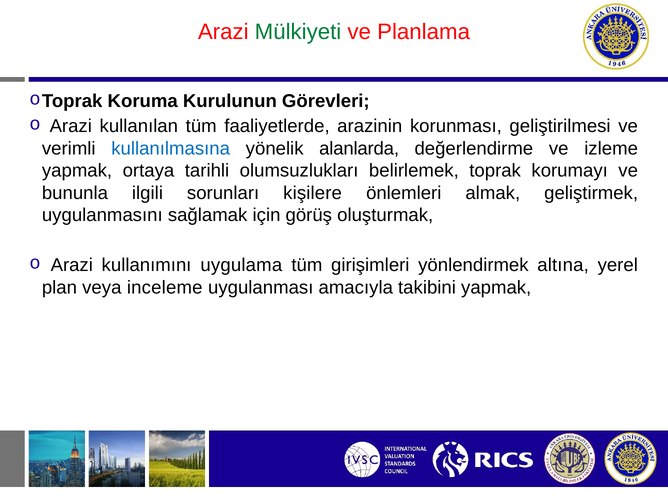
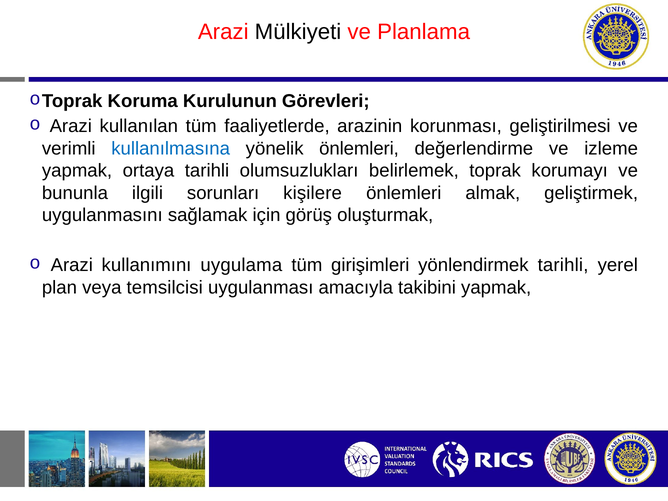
Mülkiyeti colour: green -> black (298, 32)
yönelik alanlarda: alanlarda -> önlemleri (359, 148)
yönlendirmek altına: altına -> tarihli (563, 265)
inceleme: inceleme -> temsilcisi (165, 288)
